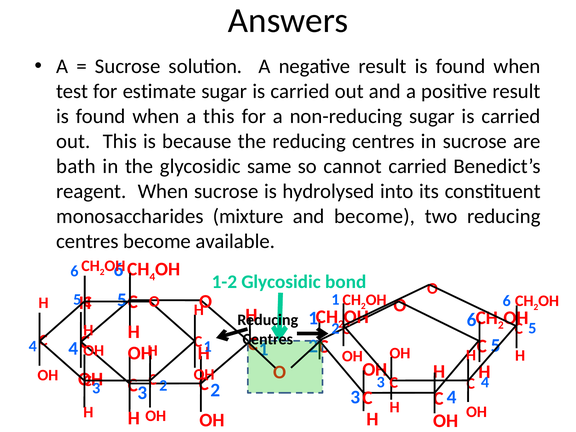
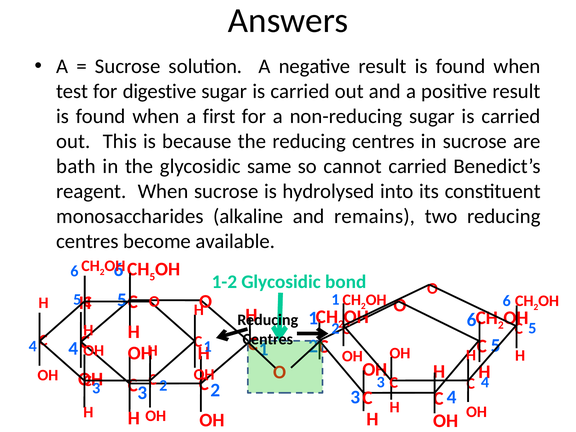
estimate: estimate -> digestive (160, 91)
a this: this -> first (219, 116)
mixture: mixture -> alkaline (248, 216)
and become: become -> remains (375, 216)
4: 4 -> 5 (152, 277)
